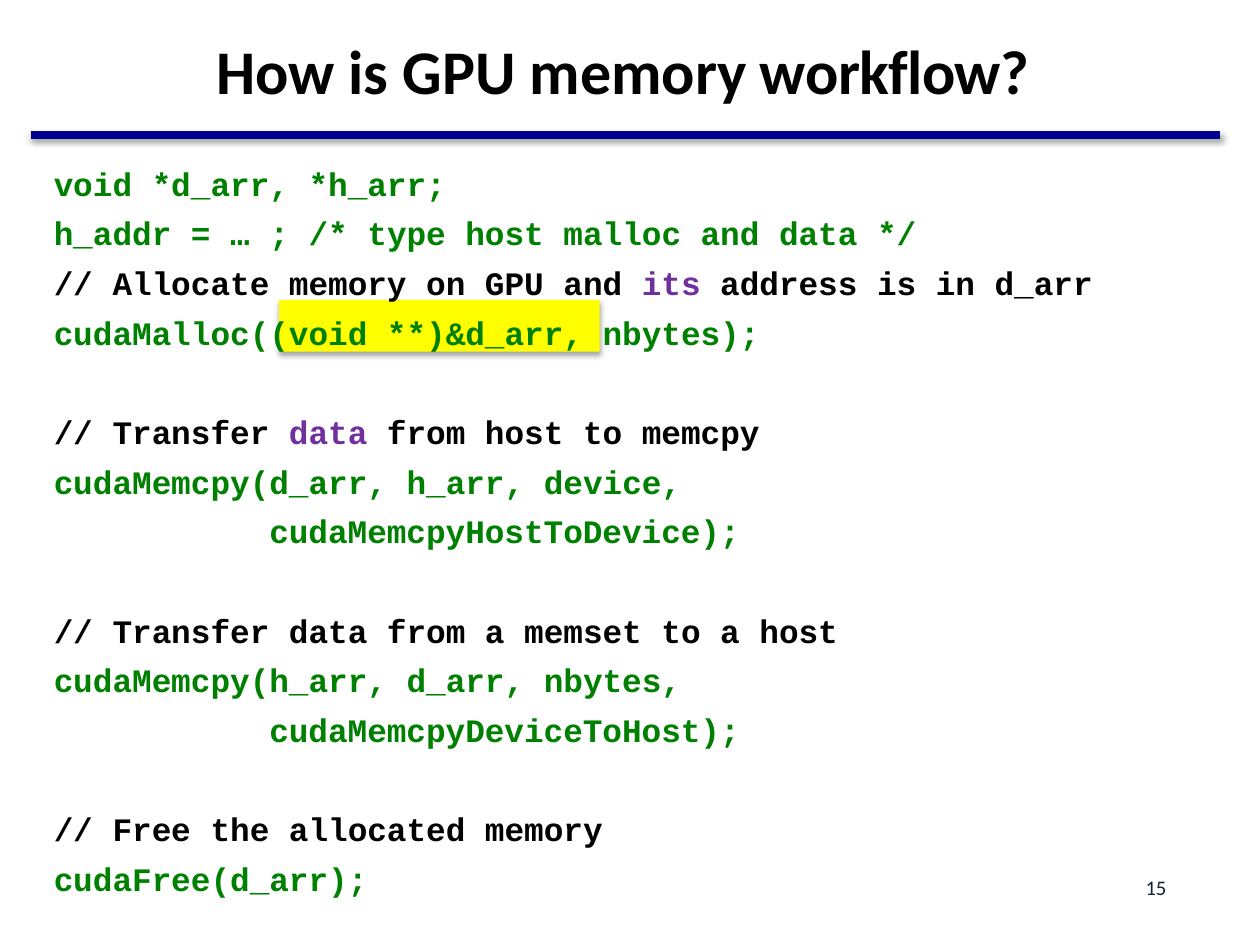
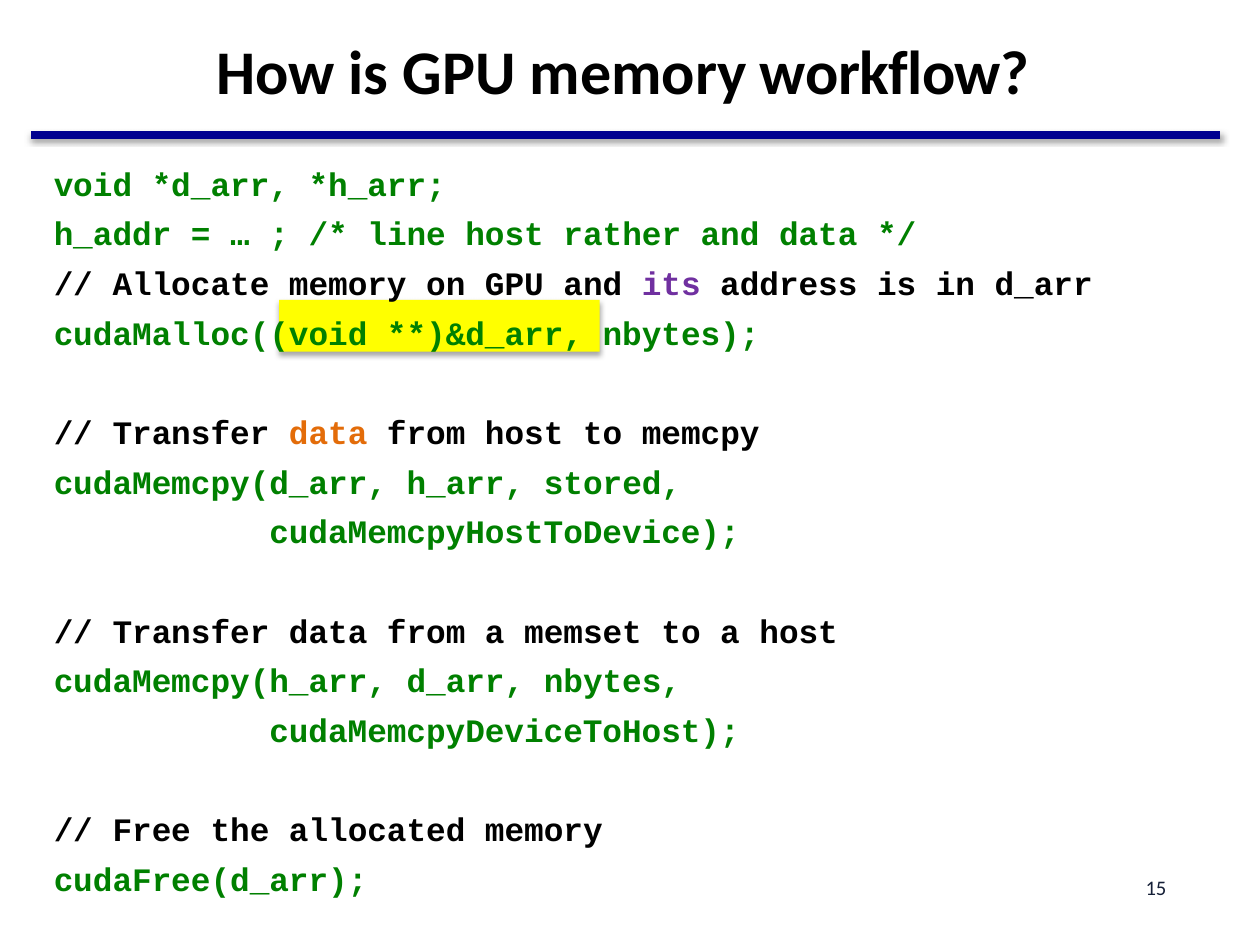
type: type -> line (407, 235)
malloc: malloc -> rather (622, 235)
data colour: purple -> orange (328, 434)
device: device -> stored (612, 483)
